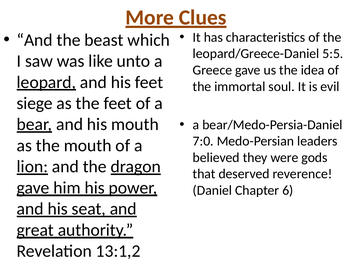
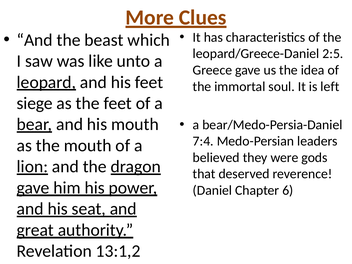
5:5: 5:5 -> 2:5 (333, 54)
evil: evil -> left (330, 86)
7:0: 7:0 -> 7:4 (203, 141)
